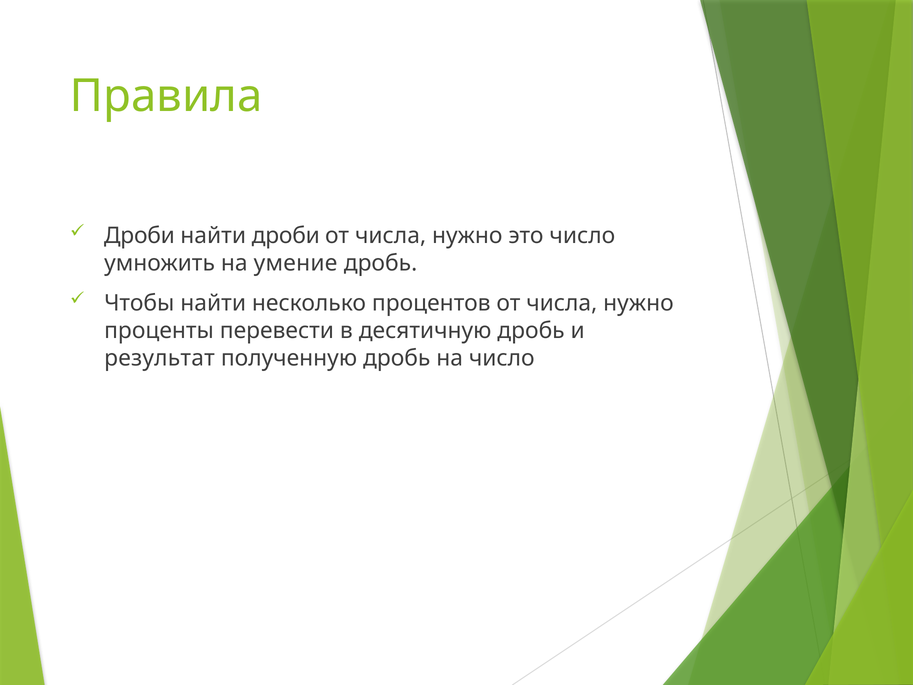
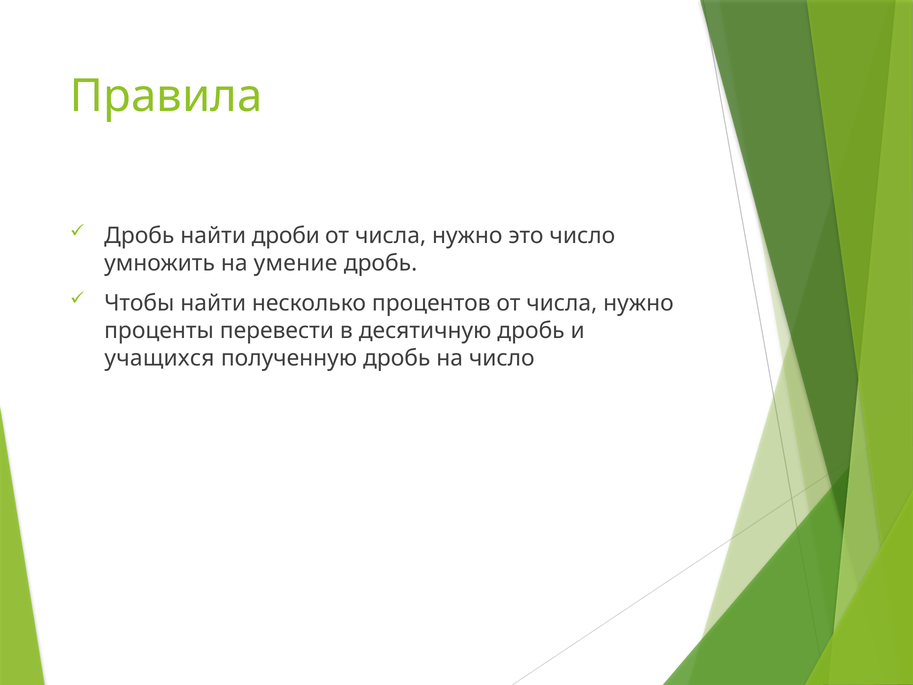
Дроби: Дроби -> Дробь (139, 236)
результат: результат -> учащихся (159, 358)
